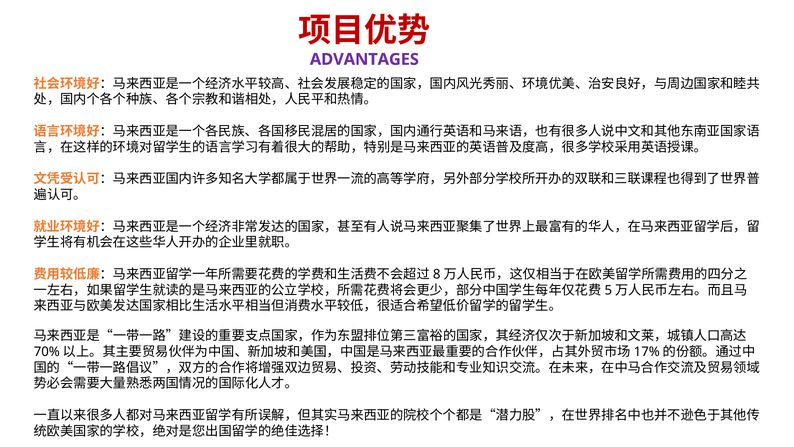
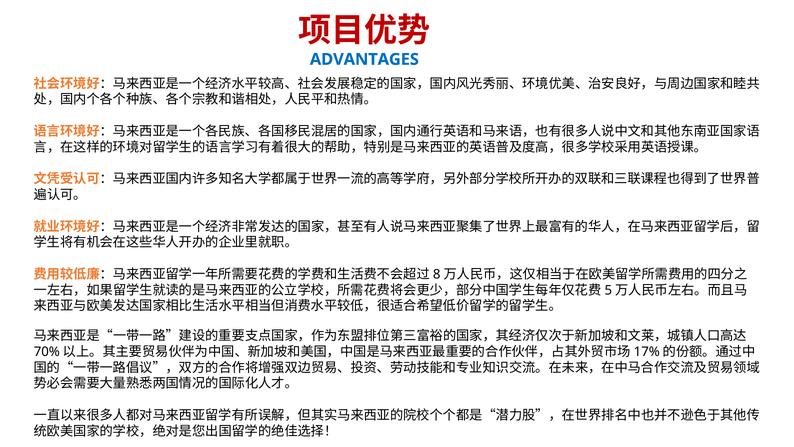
ADVANTAGES colour: purple -> blue (364, 59)
